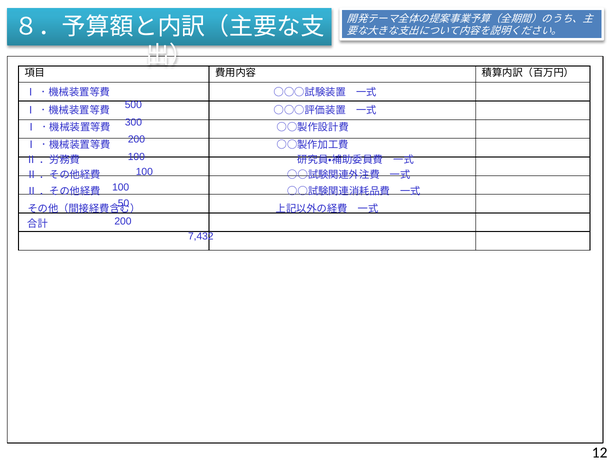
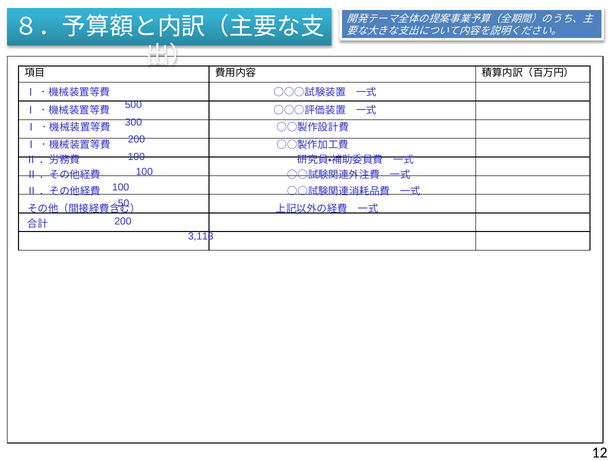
7,432: 7,432 -> 3,113 (201, 237)
